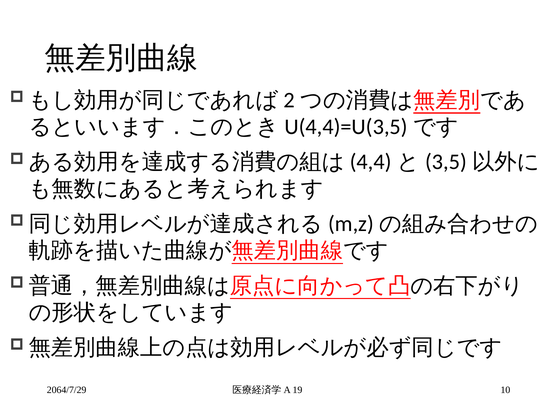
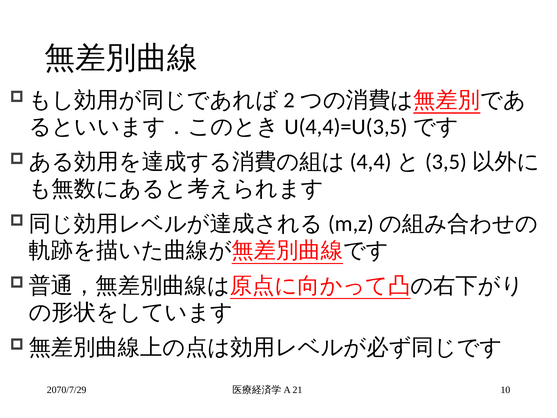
2064/7/29: 2064/7/29 -> 2070/7/29 (67, 390)
19: 19 -> 21 (297, 390)
